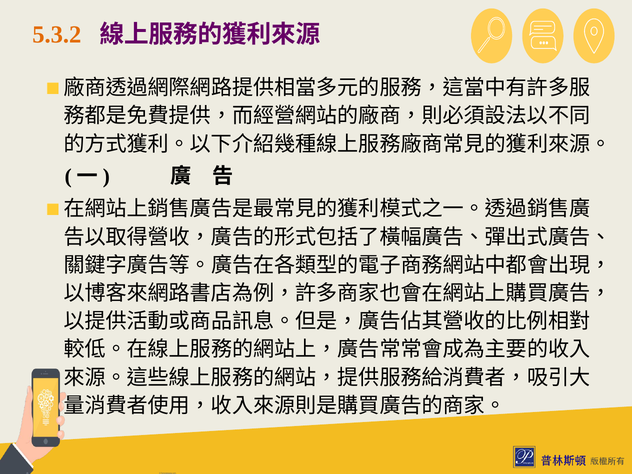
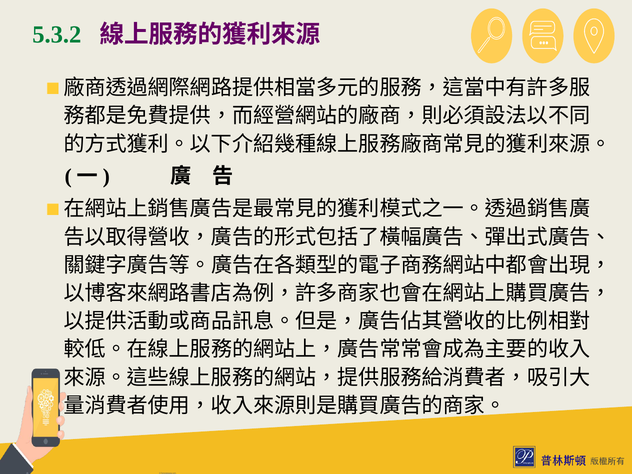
5.3.2 colour: orange -> green (57, 35)
